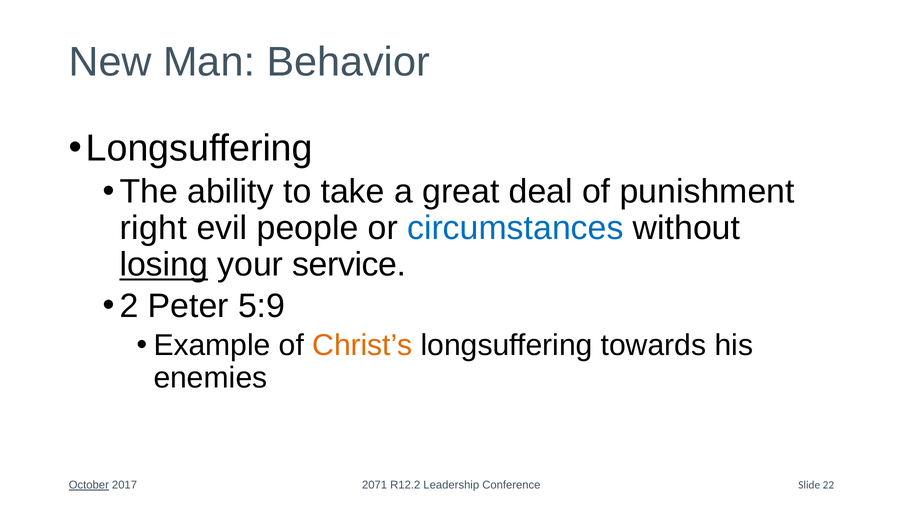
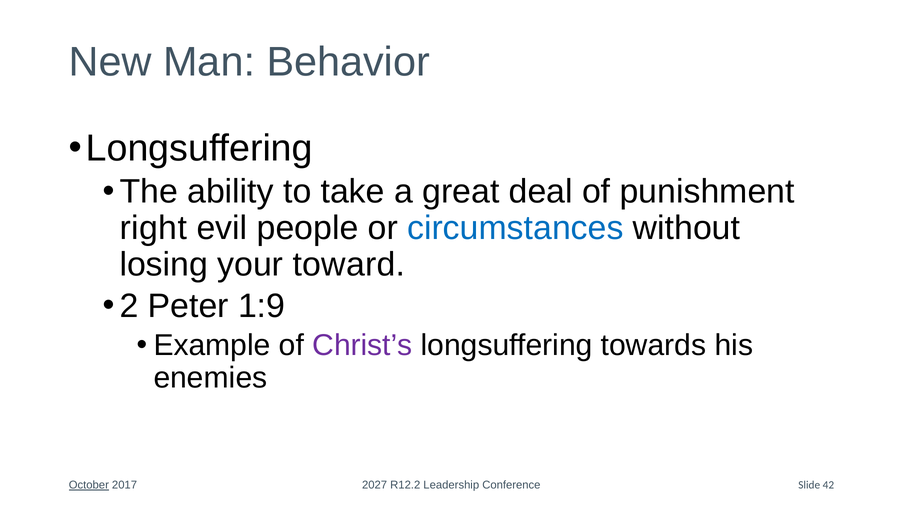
losing underline: present -> none (164, 265)
service: service -> toward (349, 265)
5:9: 5:9 -> 1:9 (262, 306)
Christ’s colour: orange -> purple (362, 345)
2071: 2071 -> 2027 (375, 485)
22: 22 -> 42 (828, 485)
